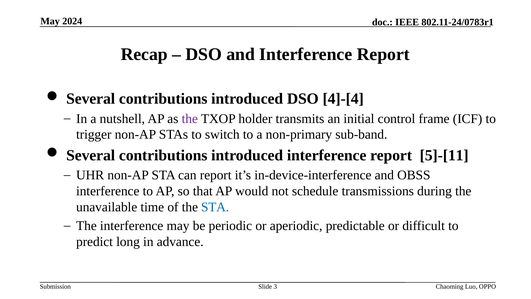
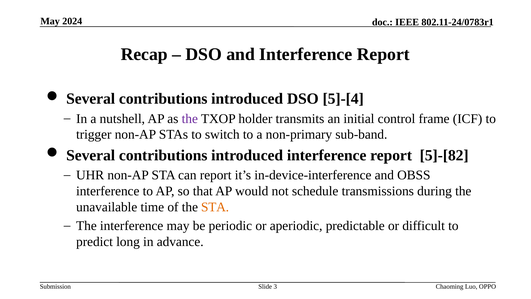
4]-[4: 4]-[4 -> 5]-[4 (343, 99)
5]-[11: 5]-[11 -> 5]-[82 (444, 155)
STA colour: blue -> orange (215, 207)
